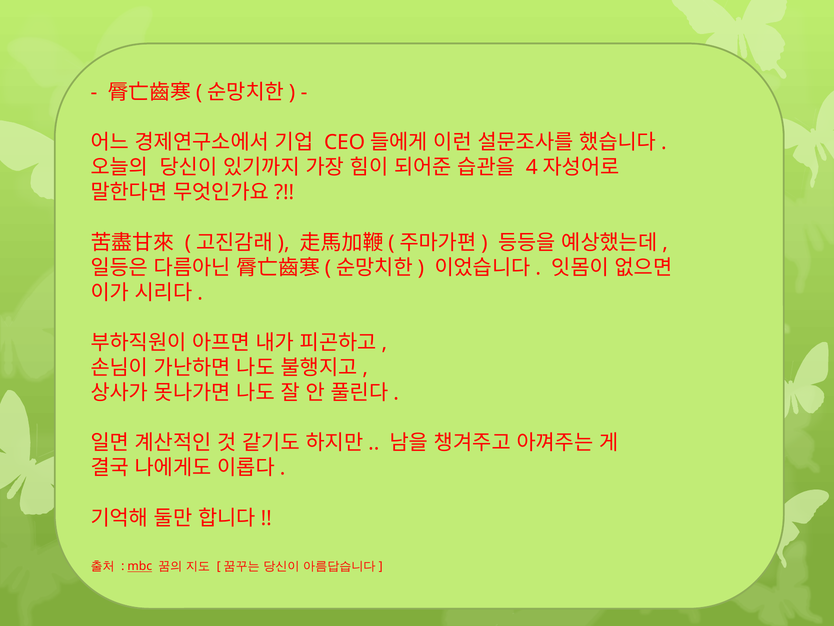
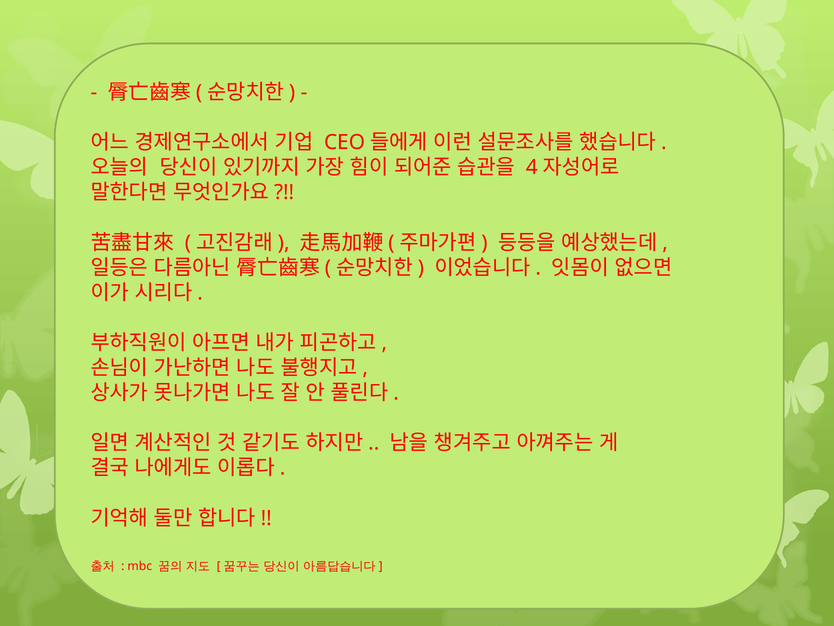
mbc underline: present -> none (140, 566)
